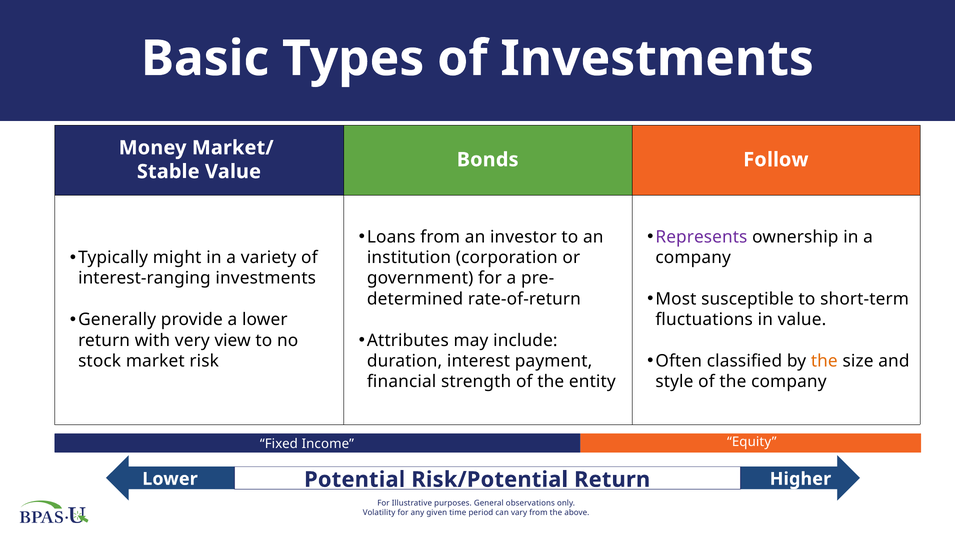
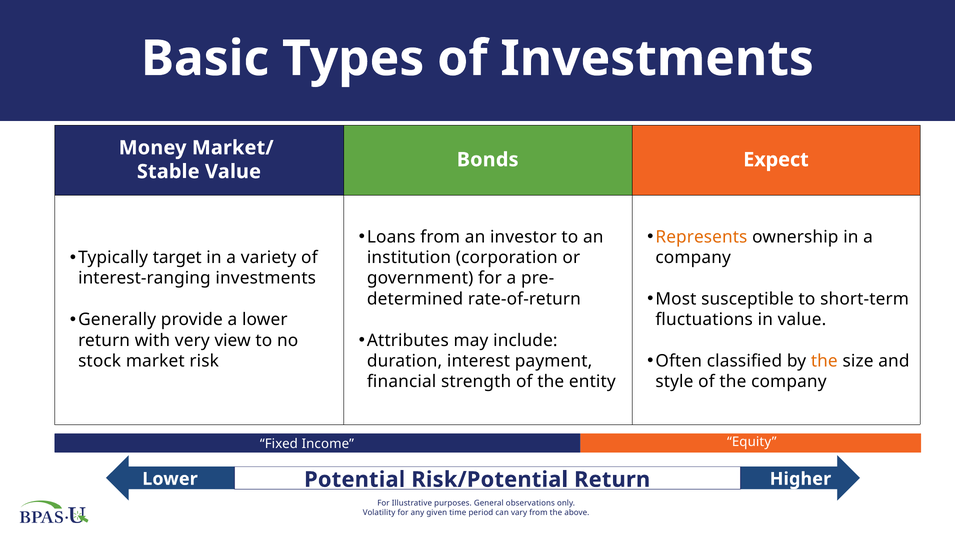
Follow: Follow -> Expect (776, 160)
Represents colour: purple -> orange (701, 237)
might: might -> target (177, 258)
